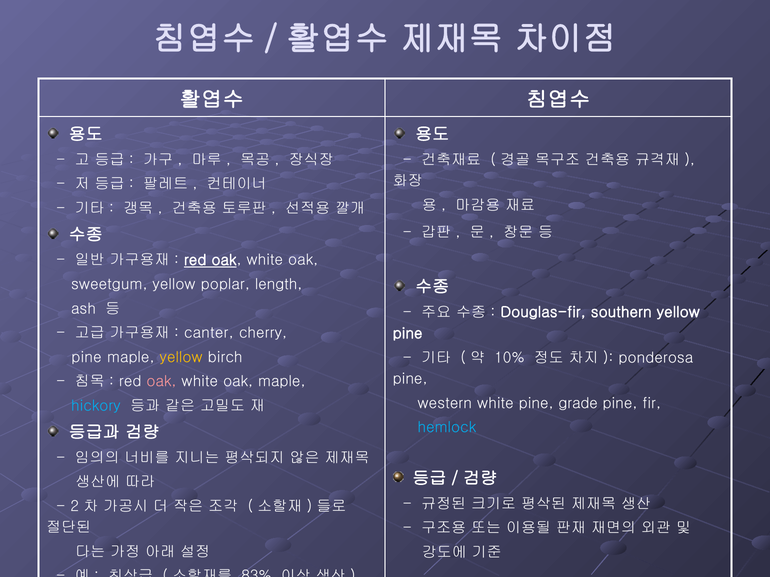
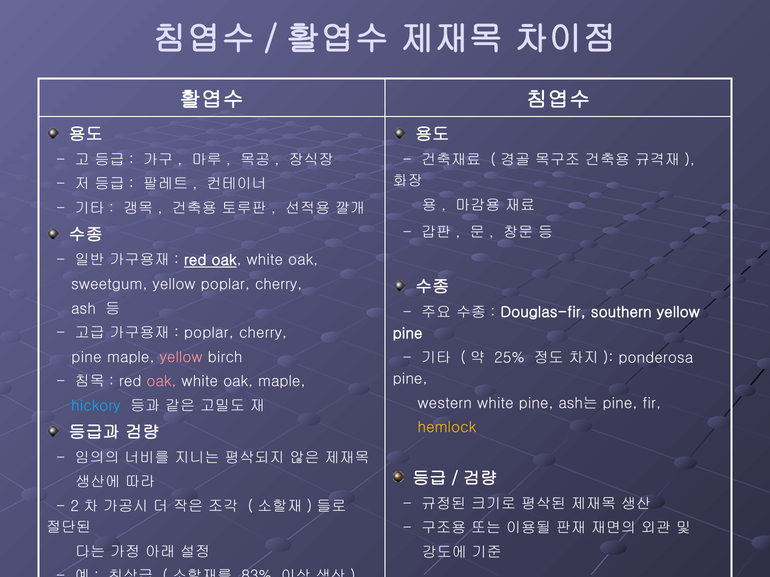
yellow poplar length: length -> cherry (279, 285)
canter: canter -> poplar (209, 333)
yellow colour: yellow -> pink (181, 357)
10%: 10% -> 25% (509, 358)
grade: grade -> ash는 (578, 404)
hemlock colour: light blue -> yellow (447, 428)
